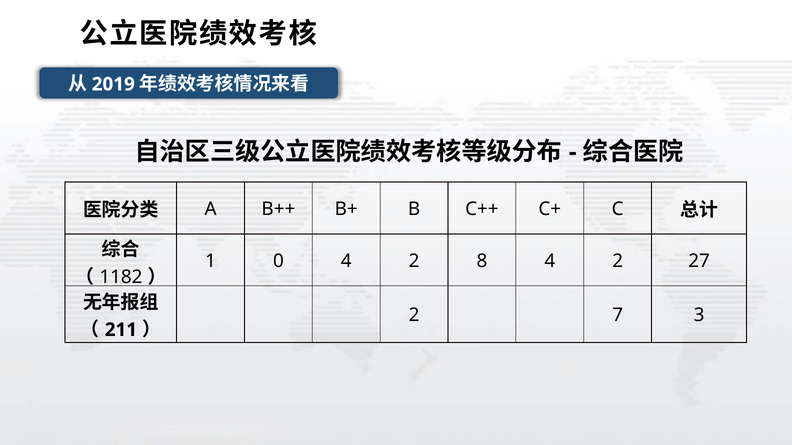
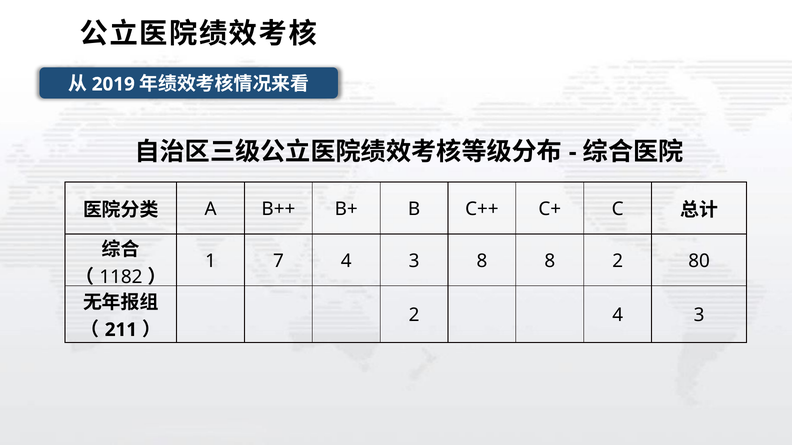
0: 0 -> 7 (278, 261)
2: 2 -> 3 (414, 261)
8 4: 4 -> 8 (550, 261)
27: 27 -> 80 (699, 261)
2 7: 7 -> 4 (618, 316)
